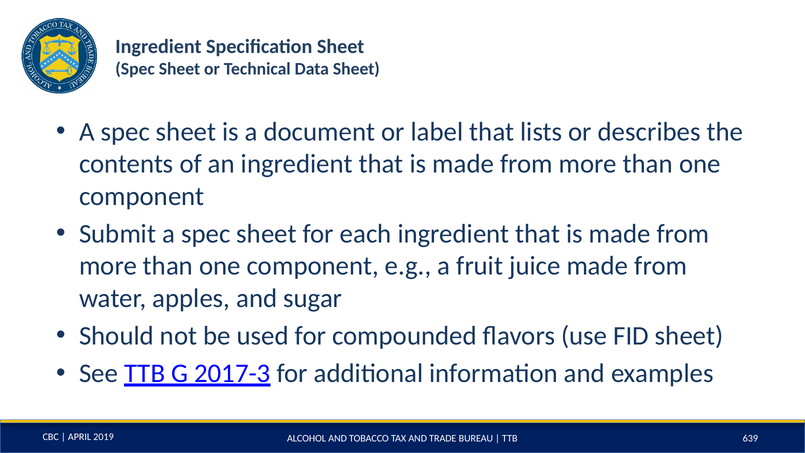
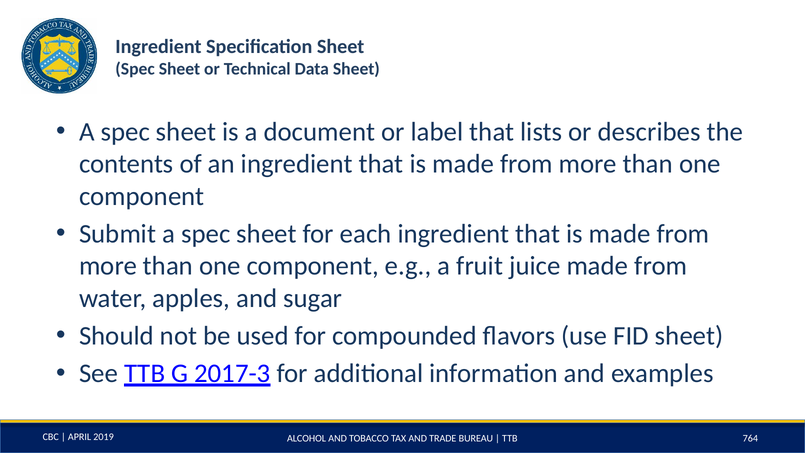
639: 639 -> 764 (750, 438)
